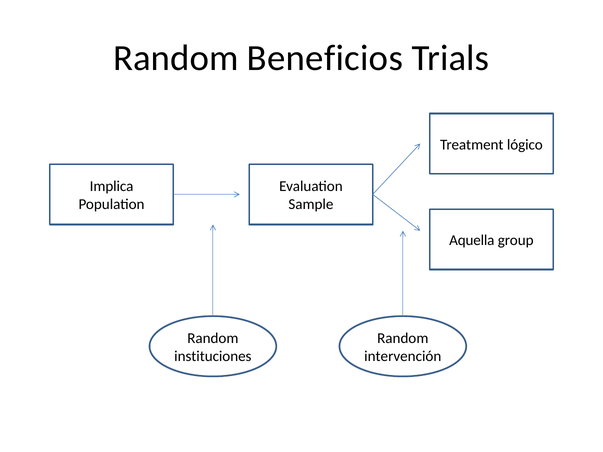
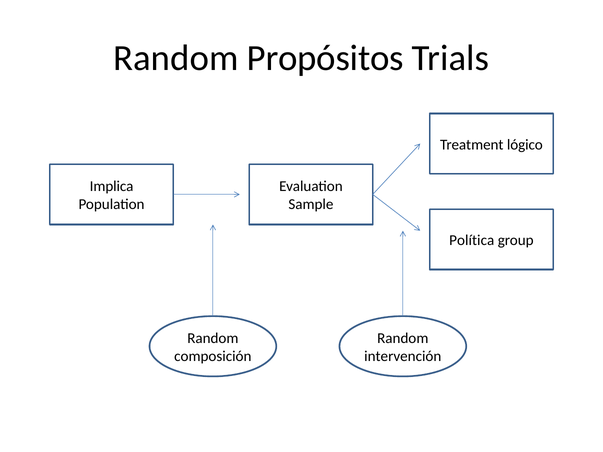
Beneficios: Beneficios -> Propósitos (325, 58)
Aquella: Aquella -> Política (472, 241)
instituciones: instituciones -> composición (213, 357)
